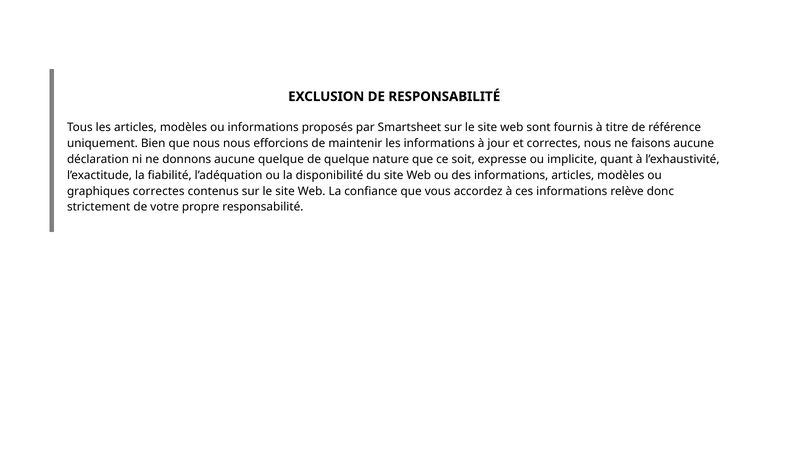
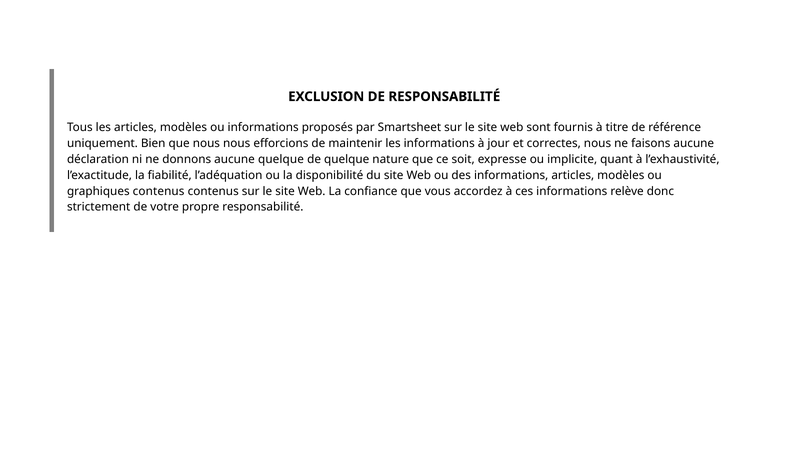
graphiques correctes: correctes -> contenus (159, 191)
